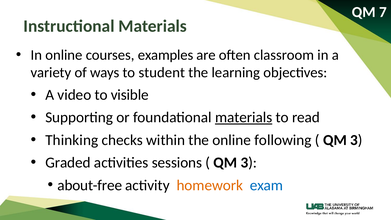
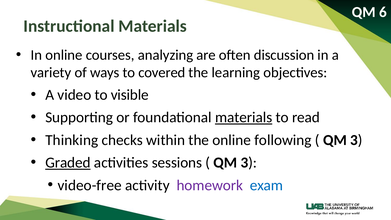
7: 7 -> 6 (383, 12)
examples: examples -> analyzing (166, 55)
classroom: classroom -> discussion (284, 55)
student: student -> covered (162, 73)
Graded underline: none -> present (68, 163)
about-free: about-free -> video-free (90, 185)
homework colour: orange -> purple (210, 185)
